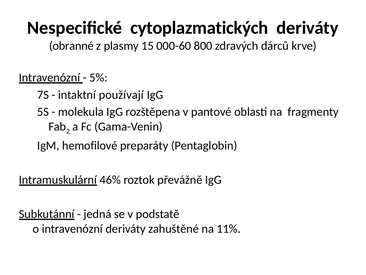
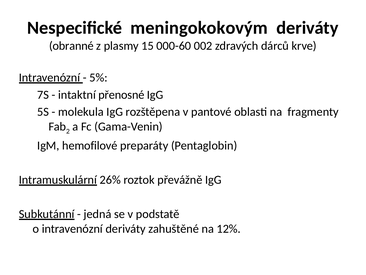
cytoplazmatických: cytoplazmatických -> meningokokovým (199, 28)
800: 800 -> 002 (203, 46)
používají: používají -> přenosné (121, 95)
46%: 46% -> 26% (110, 180)
11%: 11% -> 12% (229, 228)
